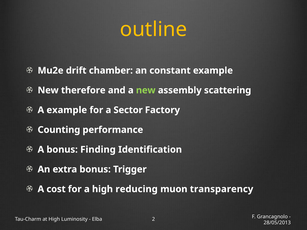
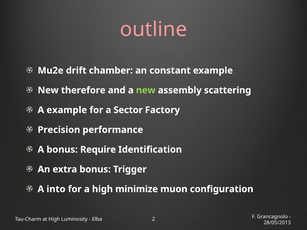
outline colour: yellow -> pink (153, 29)
Counting: Counting -> Precision (59, 130)
Finding: Finding -> Require (98, 150)
cost: cost -> into (56, 189)
reducing: reducing -> minimize (137, 189)
transparency: transparency -> configuration (222, 189)
